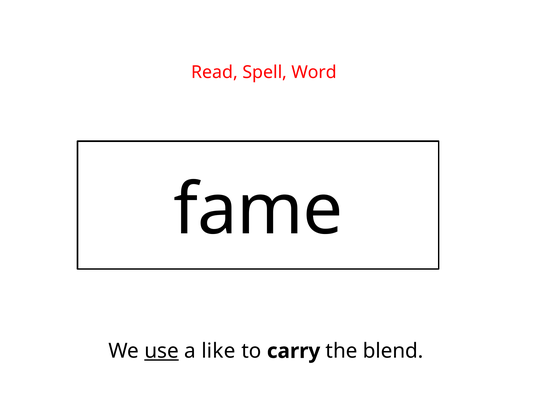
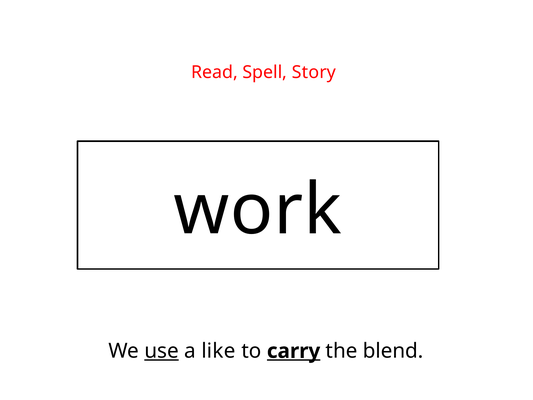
Word: Word -> Story (314, 72)
fame: fame -> work (258, 210)
carry underline: none -> present (294, 351)
